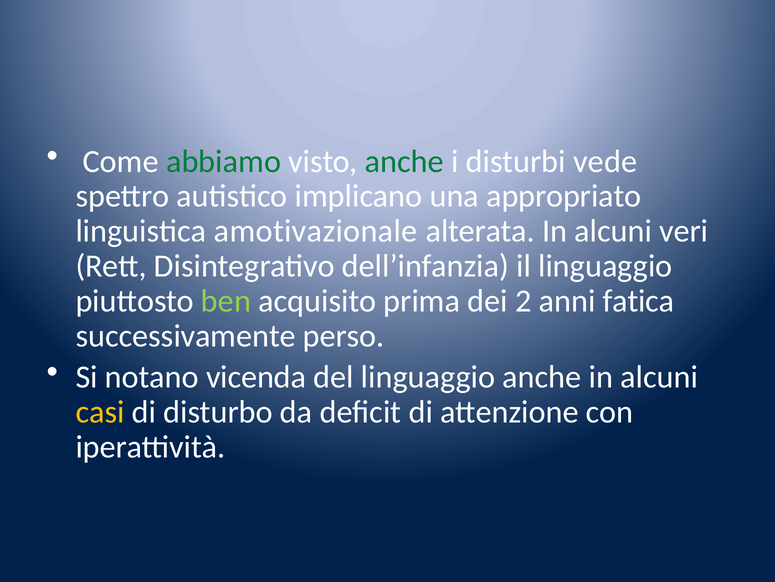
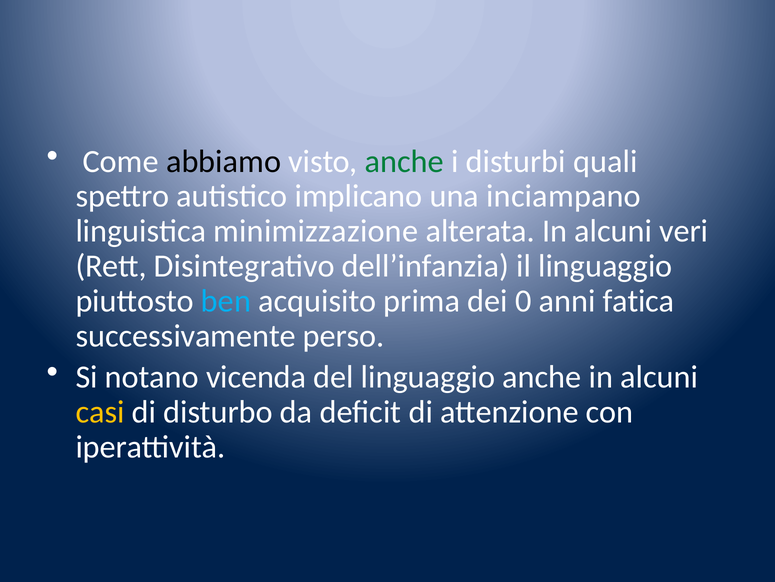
abbiamo colour: green -> black (224, 161)
vede: vede -> quali (605, 161)
appropriato: appropriato -> inciampano (564, 196)
amotivazionale: amotivazionale -> minimizzazione (316, 231)
ben colour: light green -> light blue (226, 301)
2: 2 -> 0 (523, 301)
